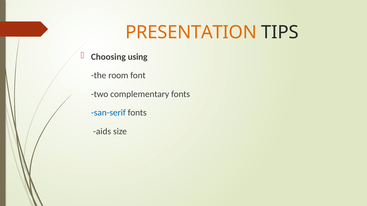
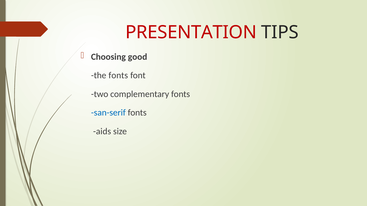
PRESENTATION colour: orange -> red (191, 32)
using: using -> good (138, 57)
the room: room -> fonts (118, 76)
